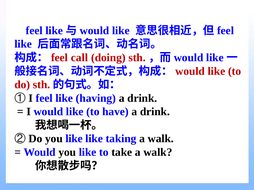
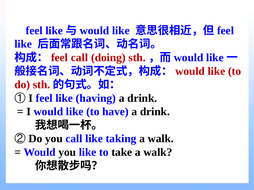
Do you like: like -> call (74, 139)
